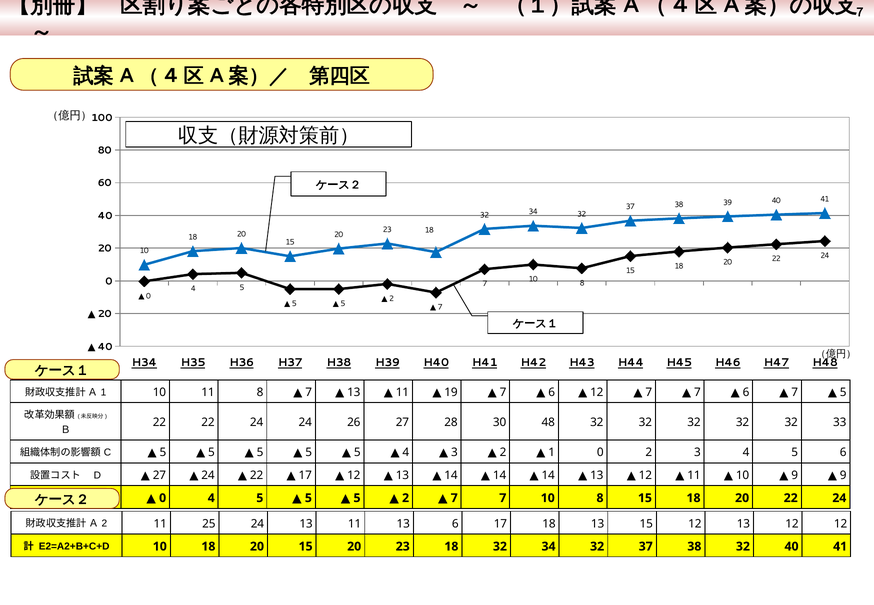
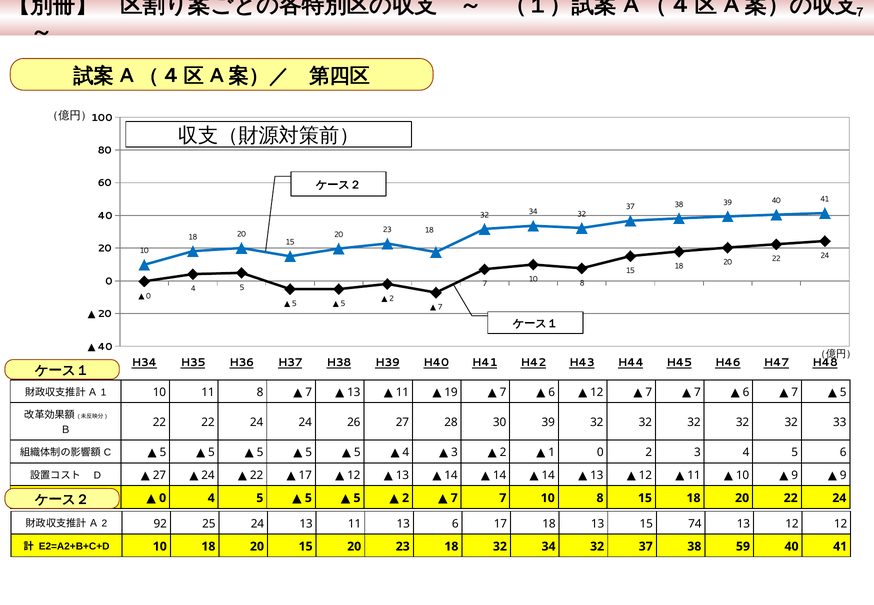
30 48: 48 -> 39 (548, 423)
2 11: 11 -> 92 (160, 524)
15 12: 12 -> 74 (695, 524)
38 32: 32 -> 59 (743, 547)
